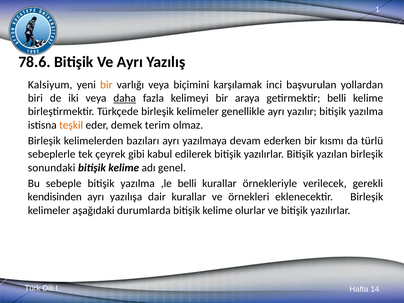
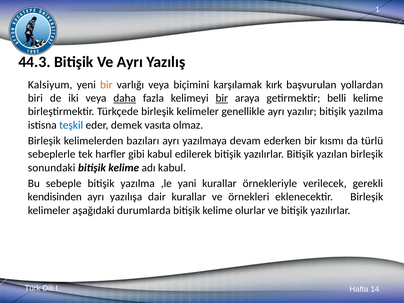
78.6: 78.6 -> 44.3 (34, 62)
inci: inci -> kırk (274, 85)
bir underline: none -> present (222, 98)
teşkil colour: orange -> blue (71, 125)
terim: terim -> vasıta (158, 125)
çeyrek: çeyrek -> harfler (110, 154)
adı genel: genel -> kabul (172, 168)
,le belli: belli -> yani (187, 183)
